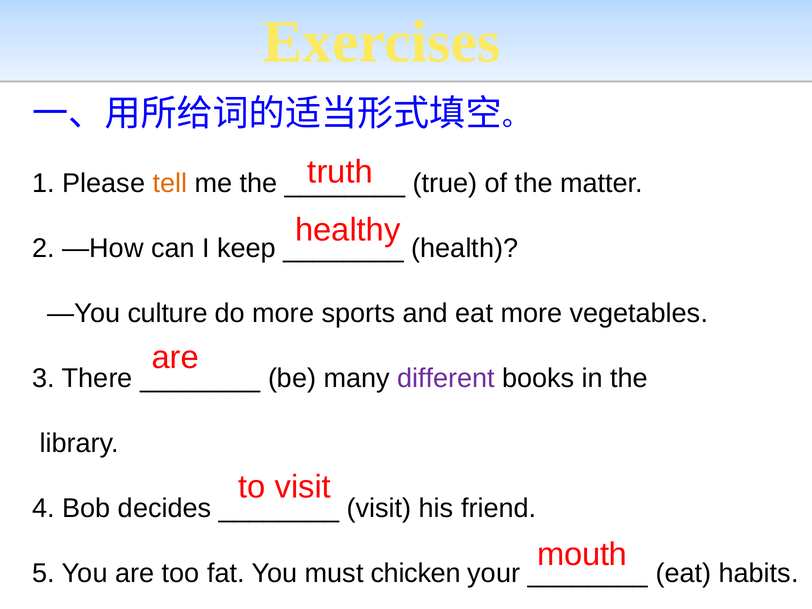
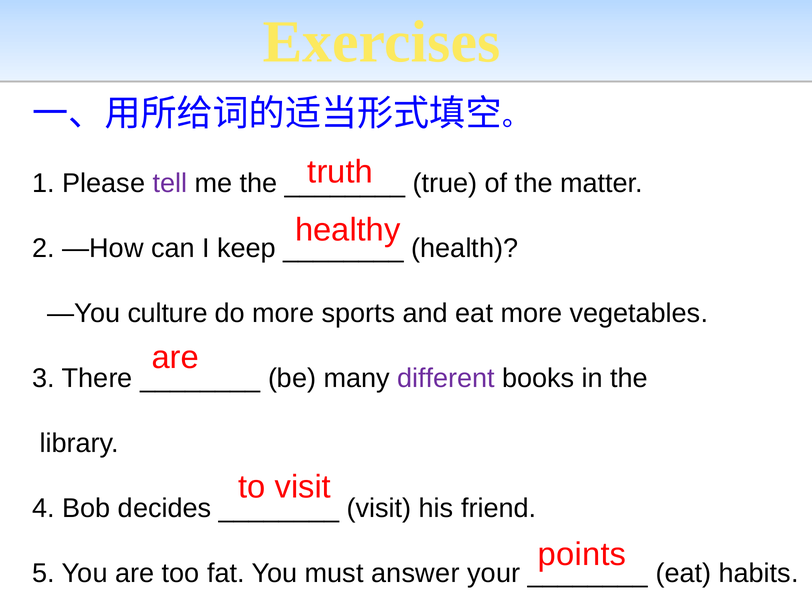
tell colour: orange -> purple (170, 184)
mouth: mouth -> points (582, 554)
chicken: chicken -> answer (415, 573)
